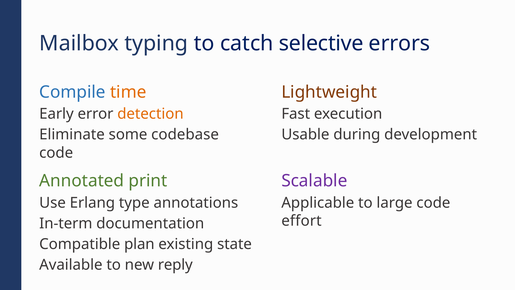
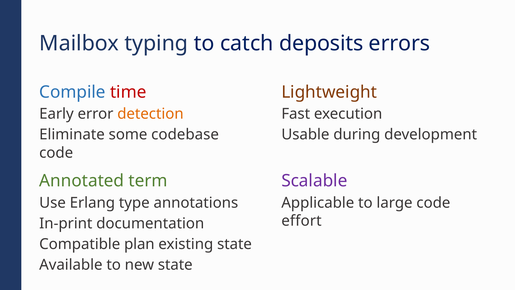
selective: selective -> deposits (321, 43)
time colour: orange -> red (128, 92)
print: print -> term (148, 181)
In-term: In-term -> In-print (66, 223)
new reply: reply -> state (175, 265)
